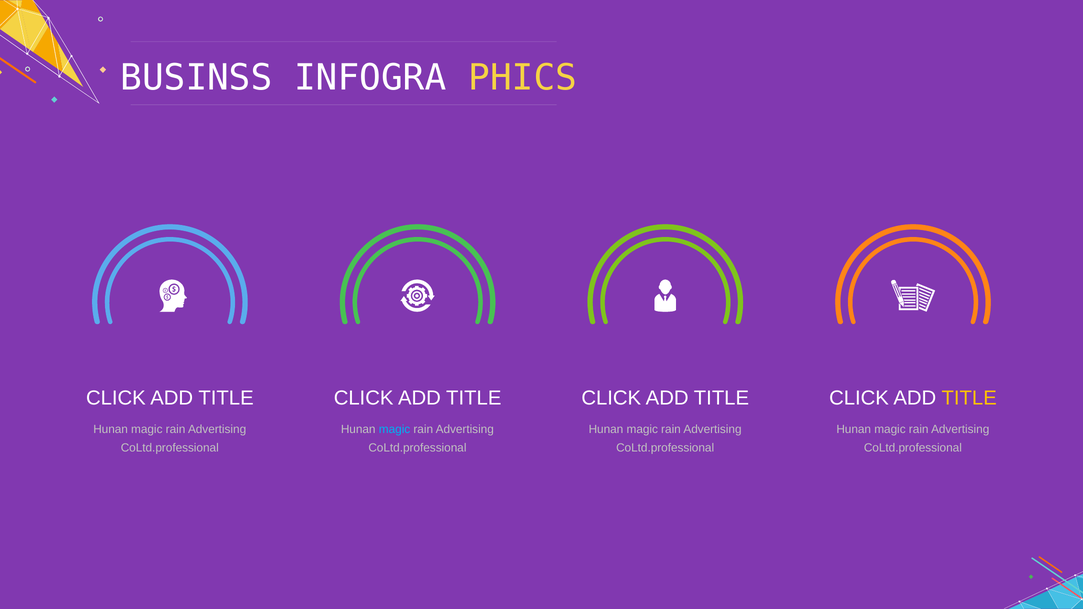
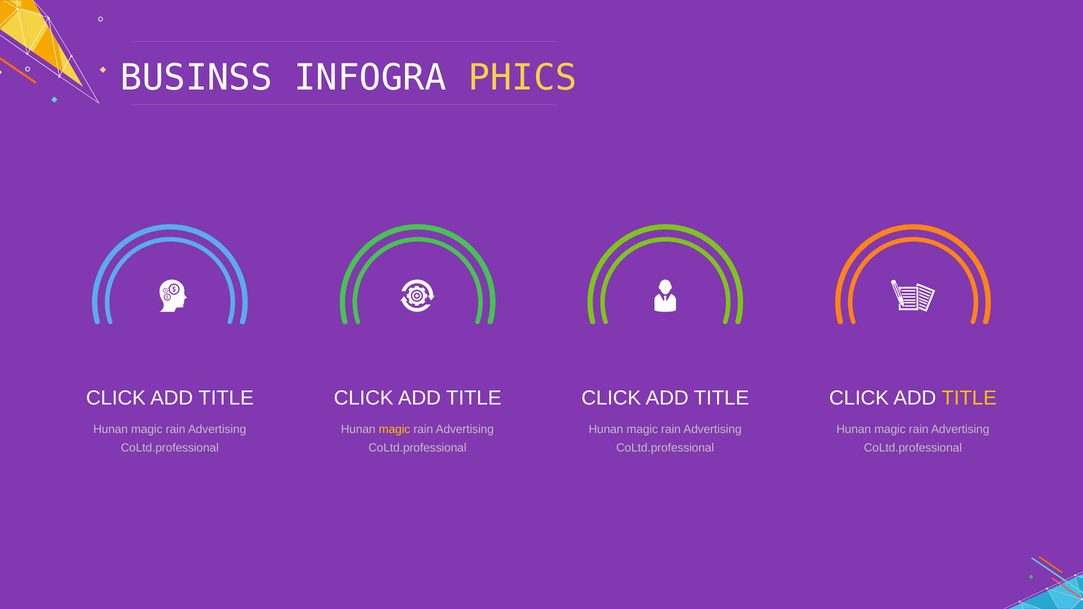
magic colour: light blue -> yellow (395, 430)
